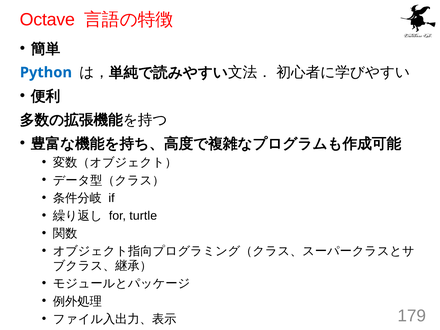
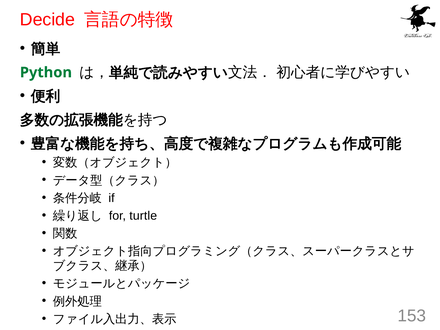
Octave: Octave -> Decide (47, 20)
Python colour: blue -> green (46, 72)
179: 179 -> 153 (412, 316)
